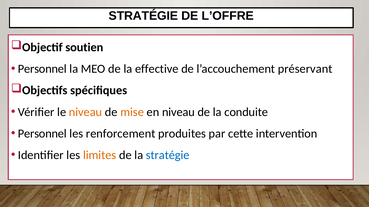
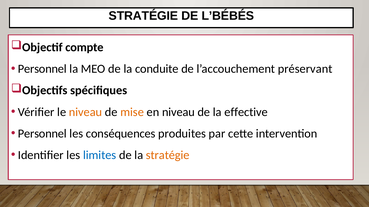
L’OFFRE: L’OFFRE -> L’BÉBÉS (228, 16)
soutien: soutien -> compte (84, 48)
effective: effective -> conduite (157, 69)
conduite: conduite -> effective (246, 112)
renforcement: renforcement -> conséquences (121, 134)
limites colour: orange -> blue (100, 155)
stratégie colour: blue -> orange (168, 155)
